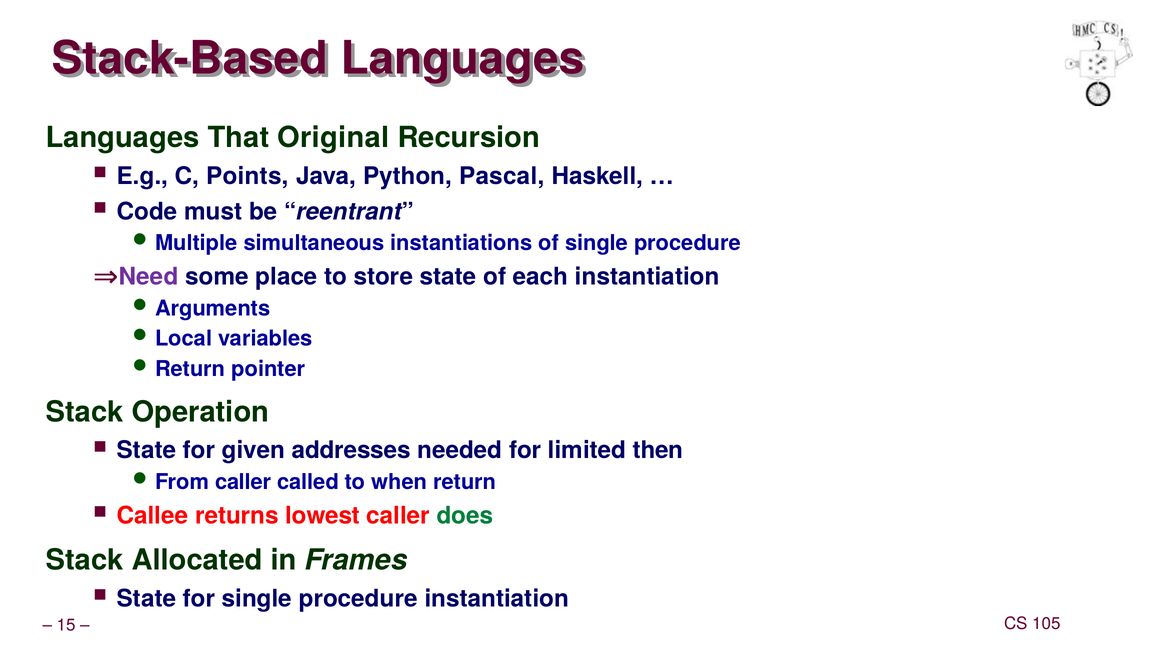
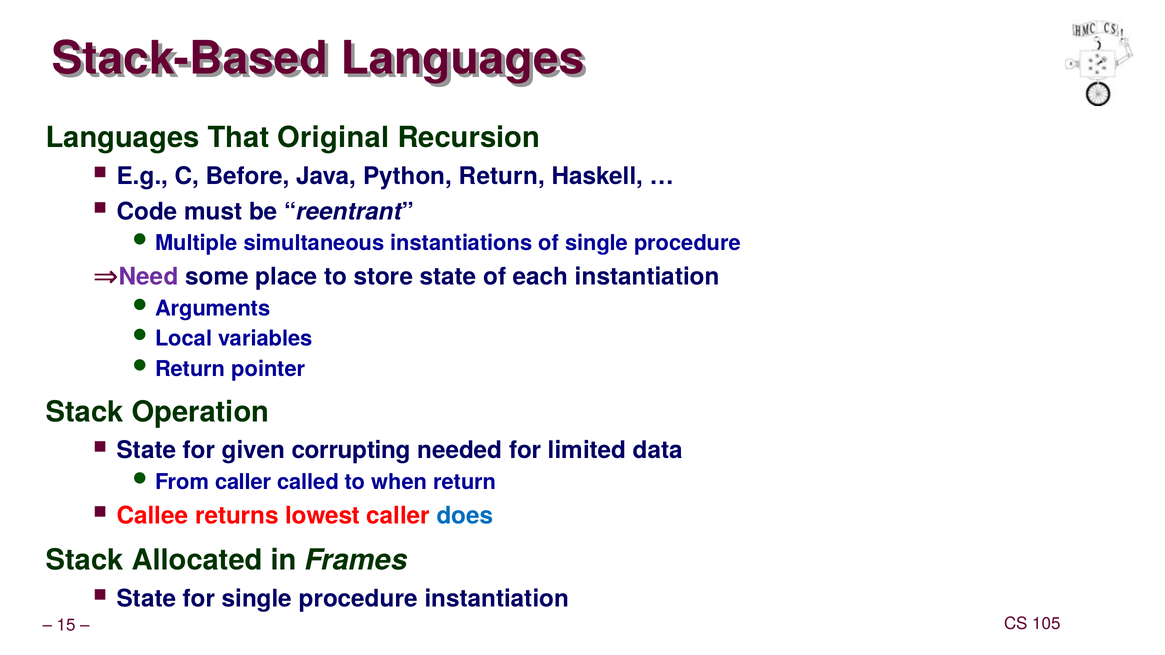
Points: Points -> Before (248, 176)
Python Pascal: Pascal -> Return (502, 176)
addresses: addresses -> corrupting (351, 451)
then: then -> data (658, 451)
does colour: green -> blue (465, 516)
